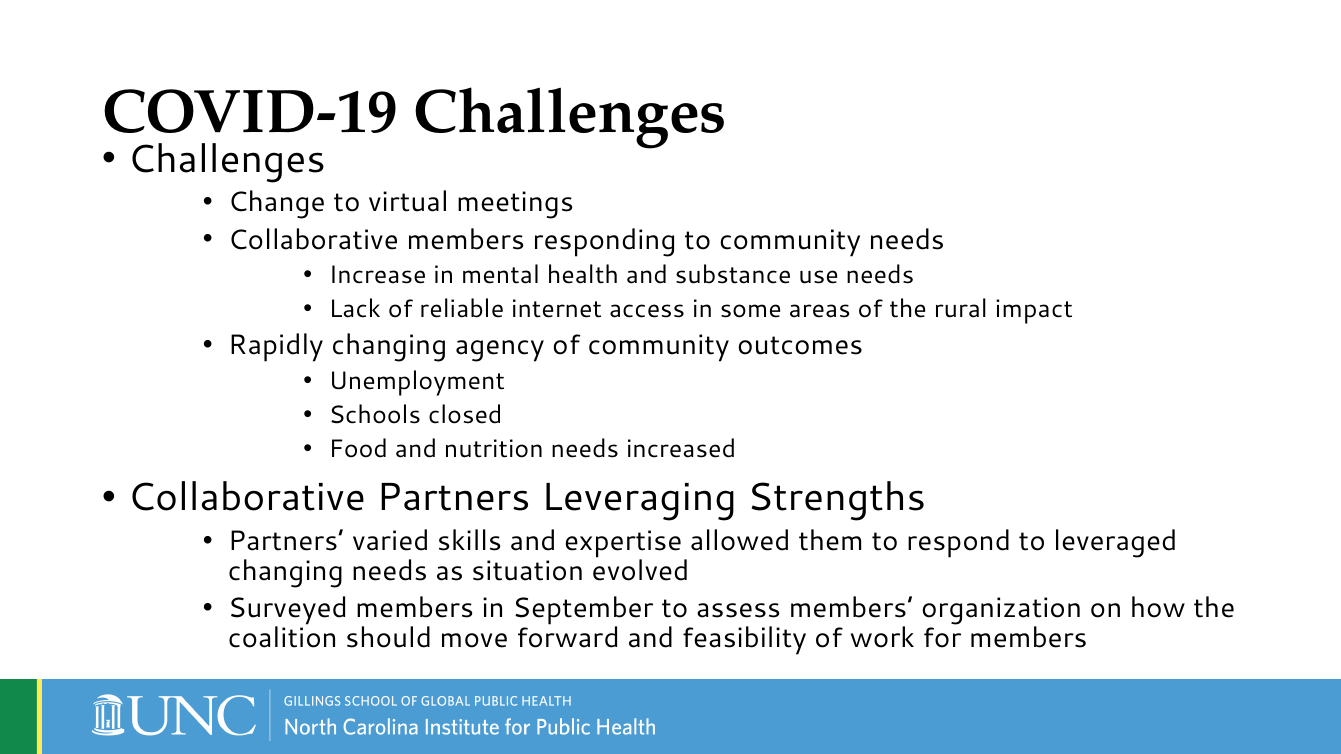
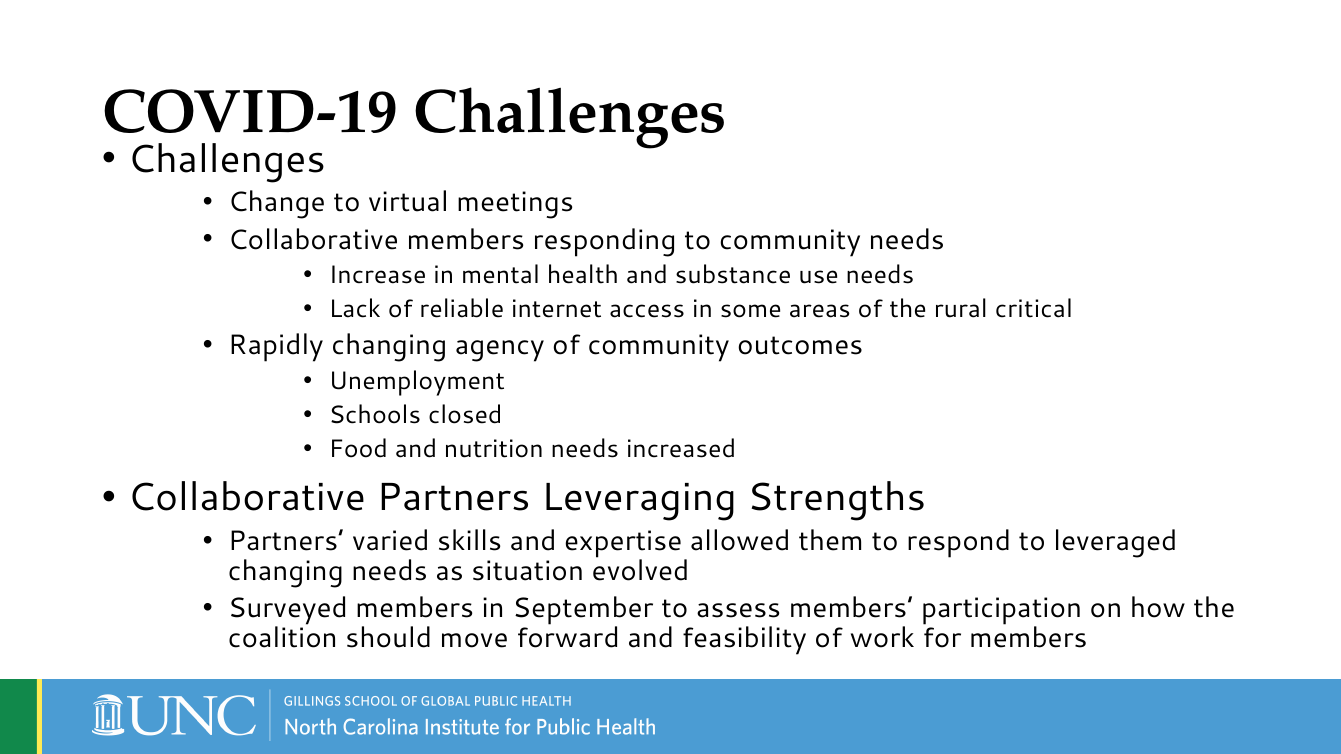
impact: impact -> critical (1034, 310)
organization: organization -> participation (1002, 609)
